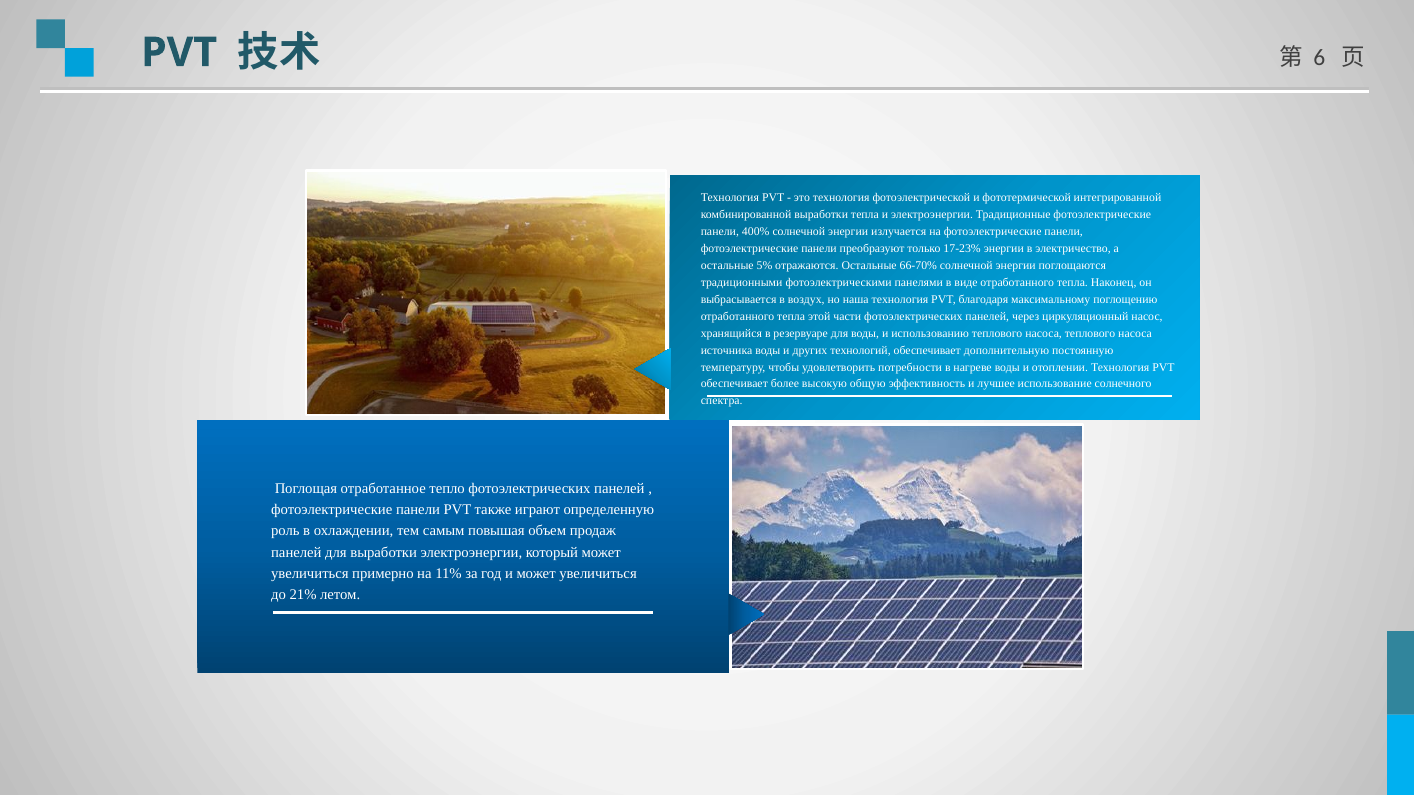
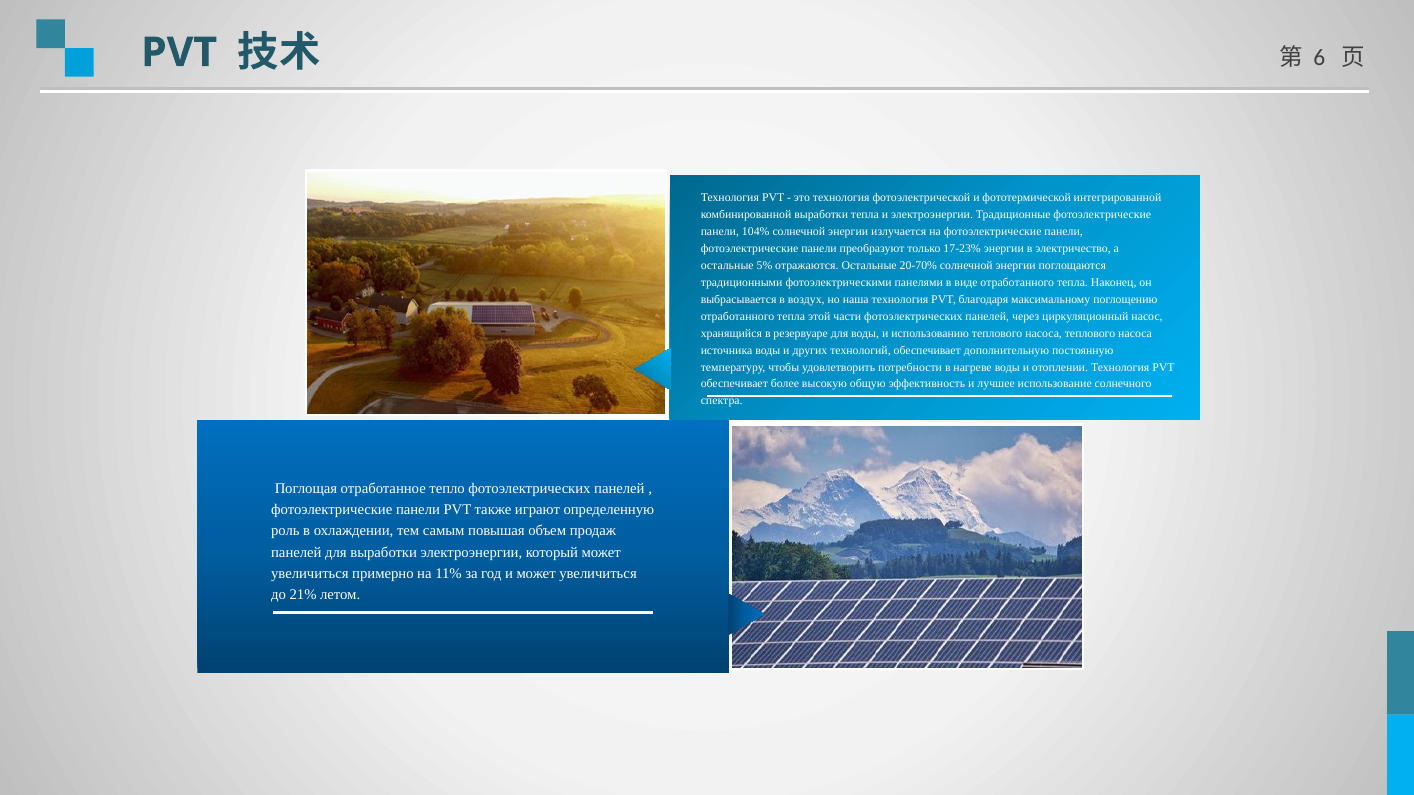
400%: 400% -> 104% (756, 232)
66-70%: 66-70% -> 20-70% (918, 266)
